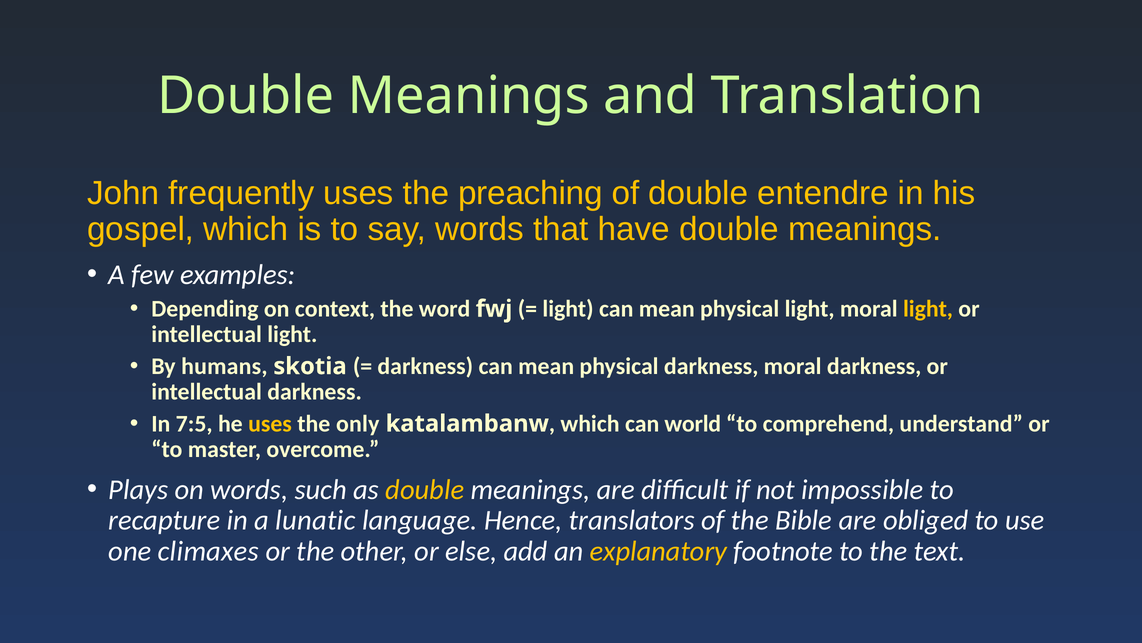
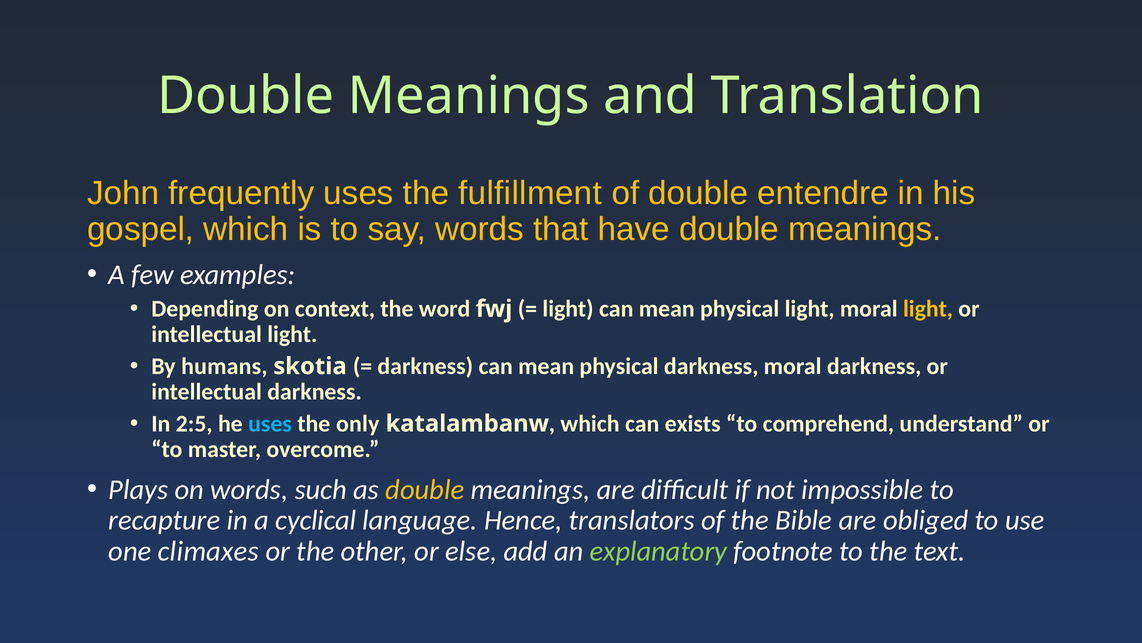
preaching: preaching -> fulfillment (530, 193)
7:5: 7:5 -> 2:5 (194, 423)
uses colour: yellow -> light blue (270, 423)
world: world -> exists (693, 423)
lunatic: lunatic -> cyclical (316, 520)
explanatory colour: yellow -> light green (658, 551)
